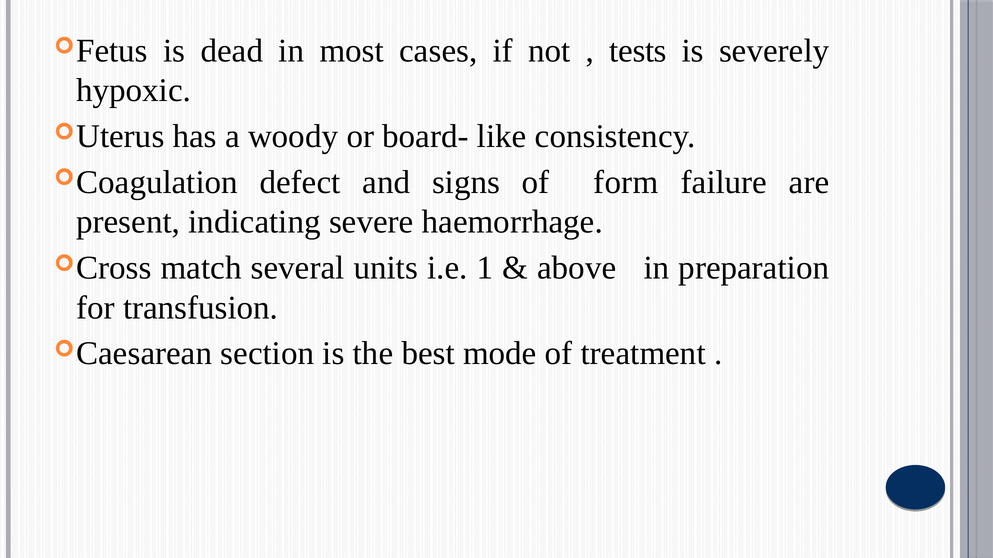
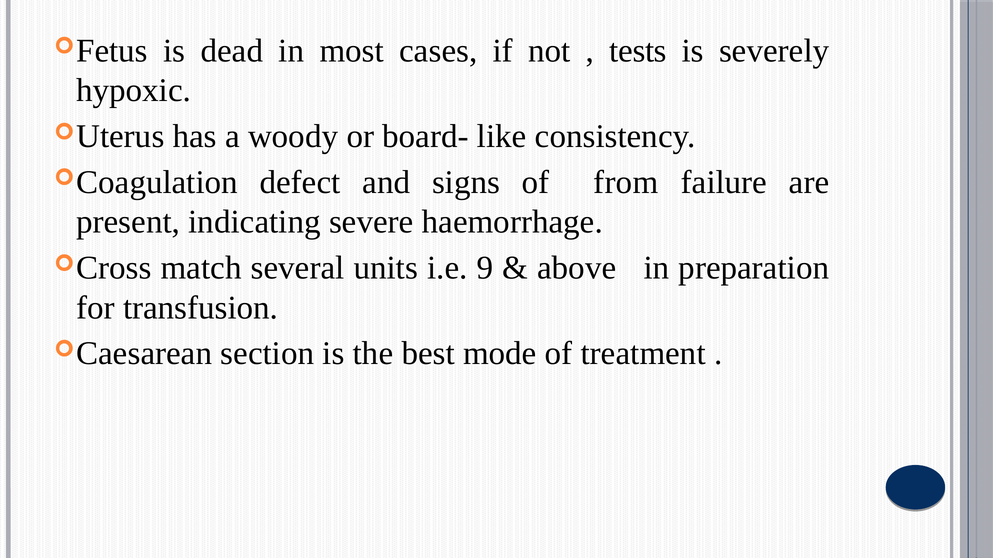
form: form -> from (626, 182)
1: 1 -> 9 (485, 268)
